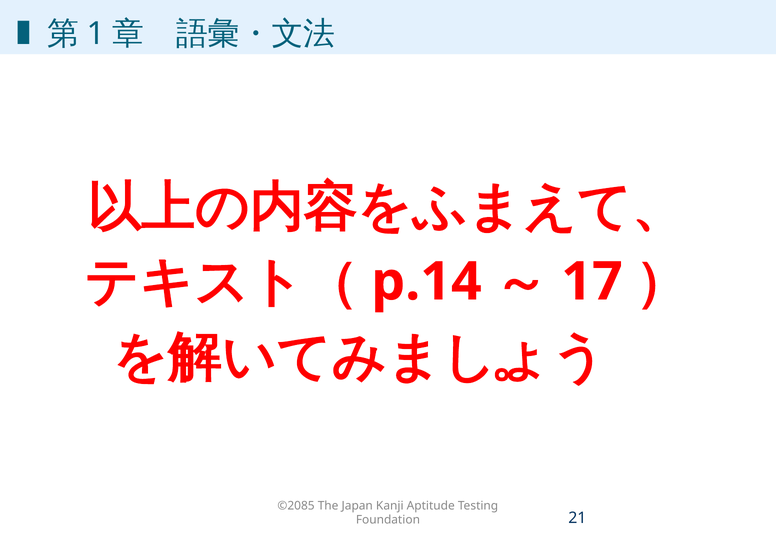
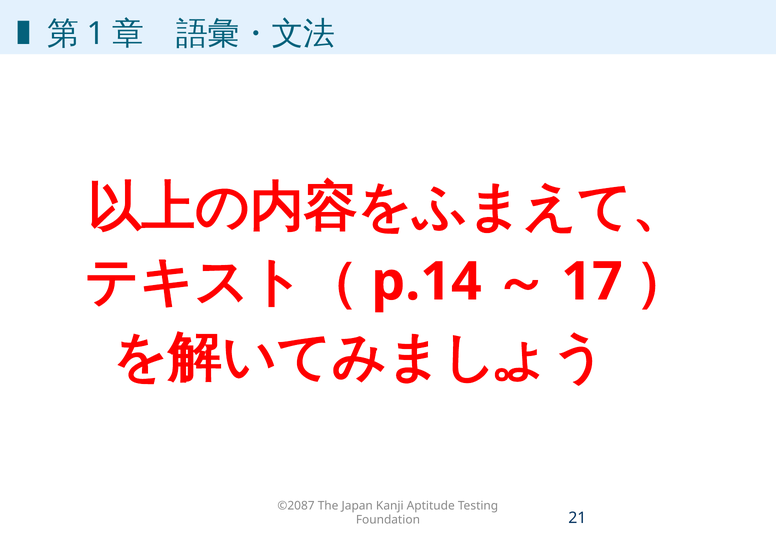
©2085: ©2085 -> ©2087 (296, 506)
